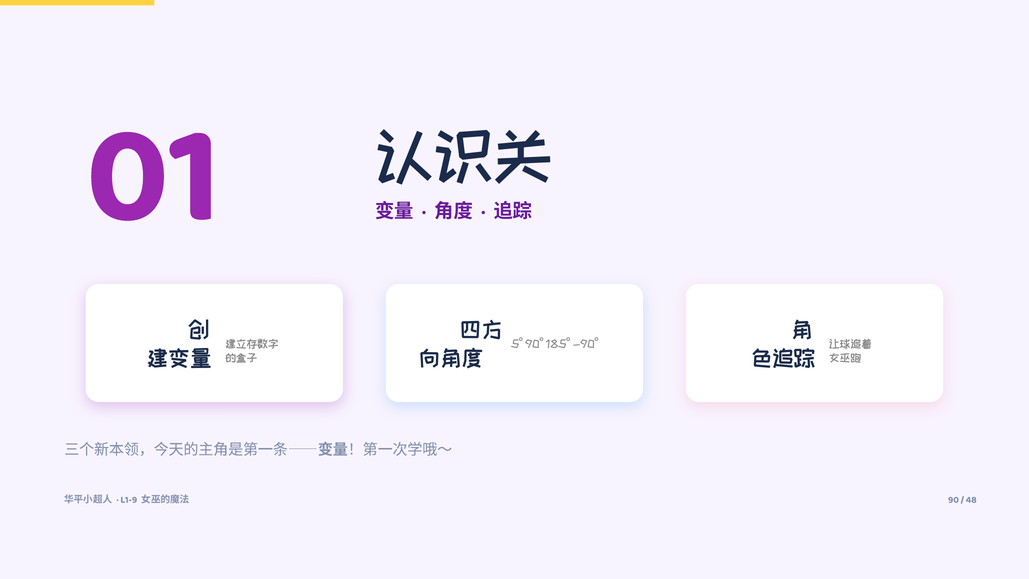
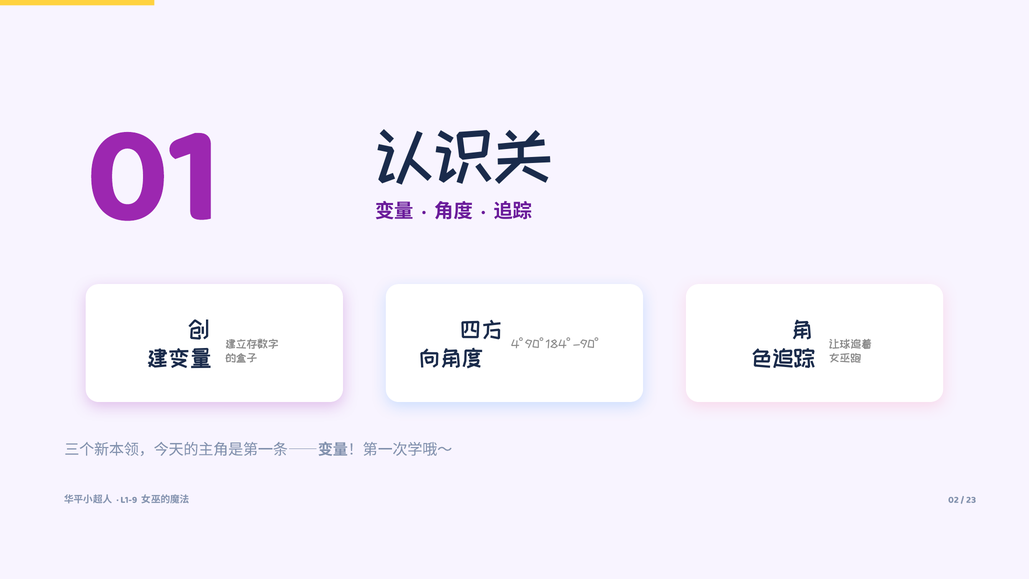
5°: 5° -> 4° (517, 344)
185°: 185° -> 184° (558, 344)
90: 90 -> 02 (953, 499)
48: 48 -> 23 (971, 499)
